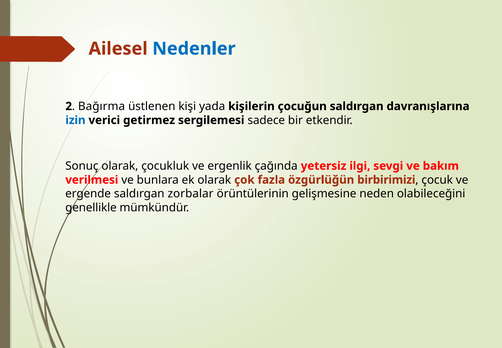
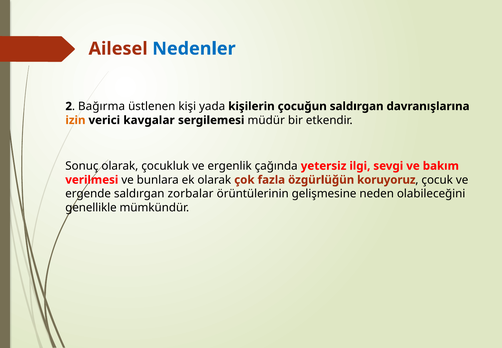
izin colour: blue -> orange (75, 120)
getirmez: getirmez -> kavgalar (149, 120)
sadece: sadece -> müdür (266, 120)
birbirimizi: birbirimizi -> koruyoruz (386, 180)
